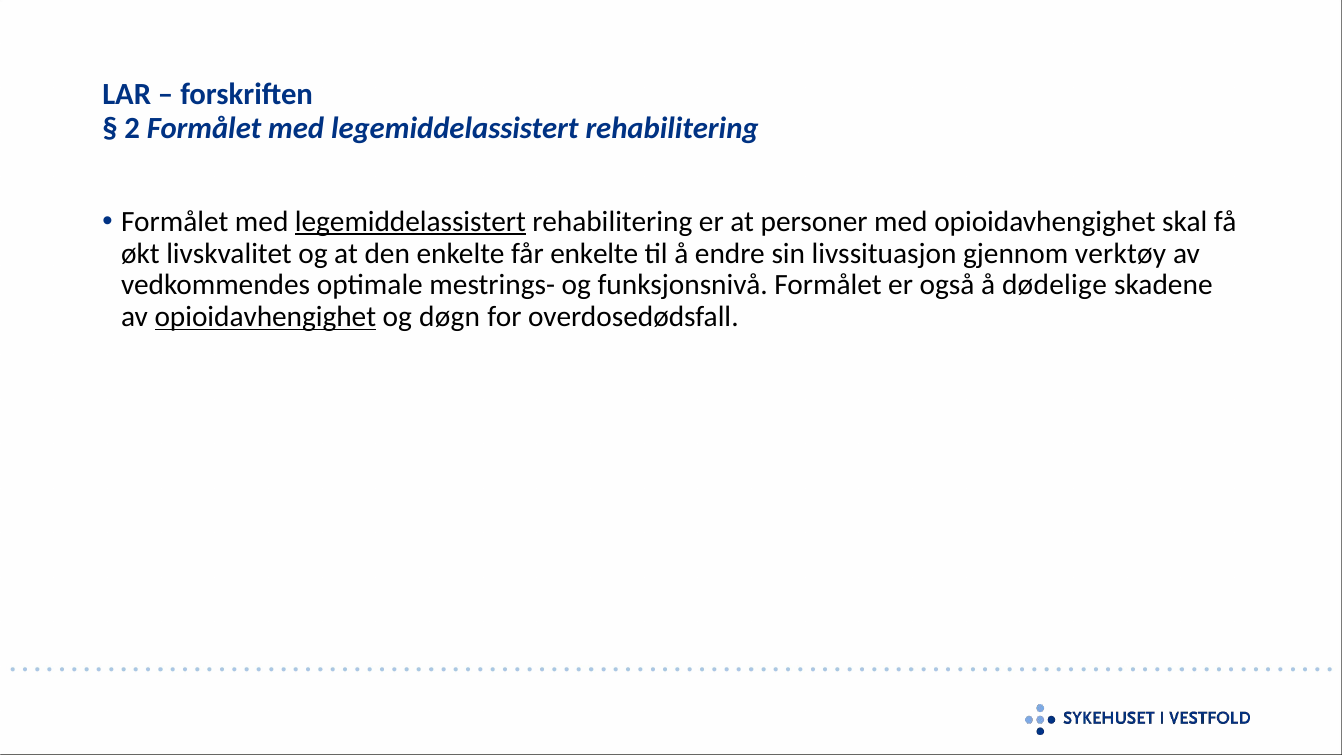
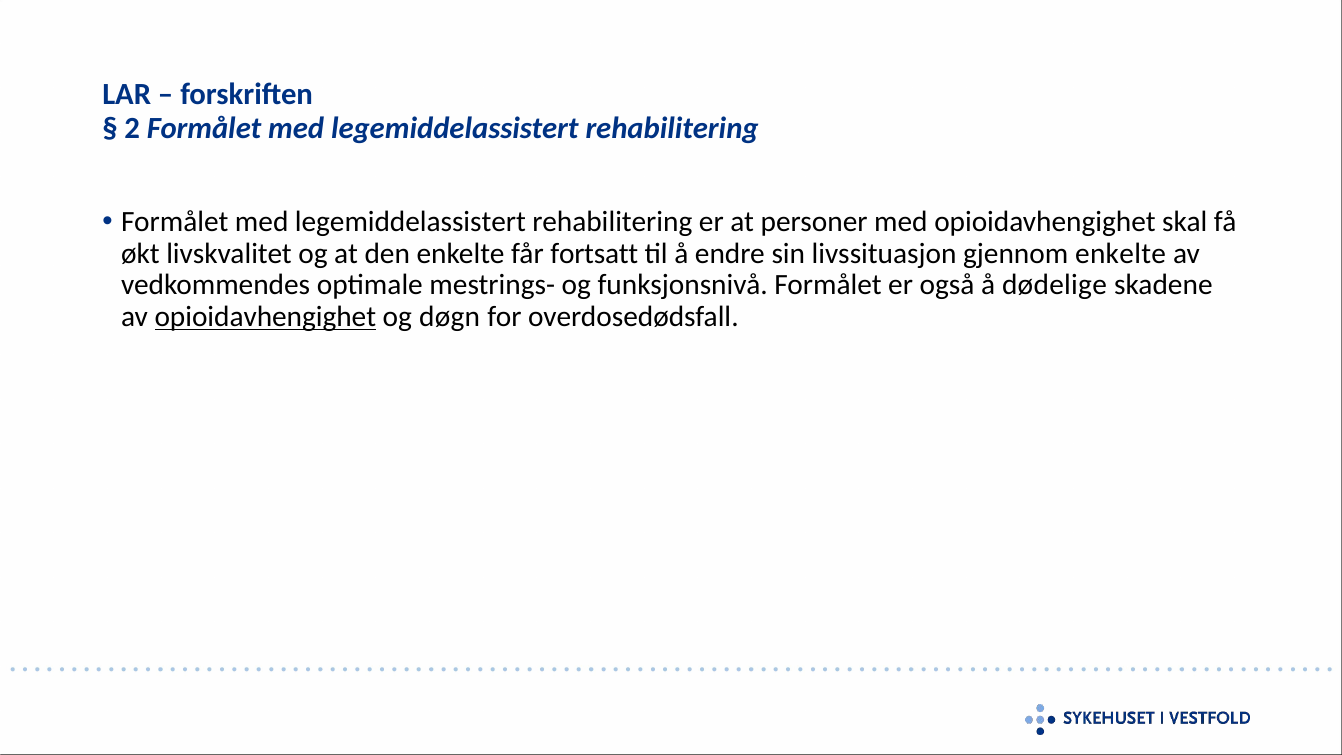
legemiddelassistert underline: present -> none (410, 222)
får enkelte: enkelte -> fortsatt (594, 253)
gjennom verktøy: verktøy -> enkelte (1121, 253)
